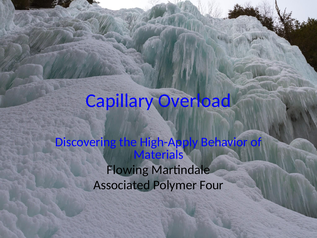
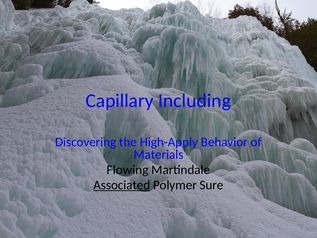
Overload: Overload -> Including (194, 101)
Associated underline: none -> present (122, 185)
Four: Four -> Sure (212, 185)
